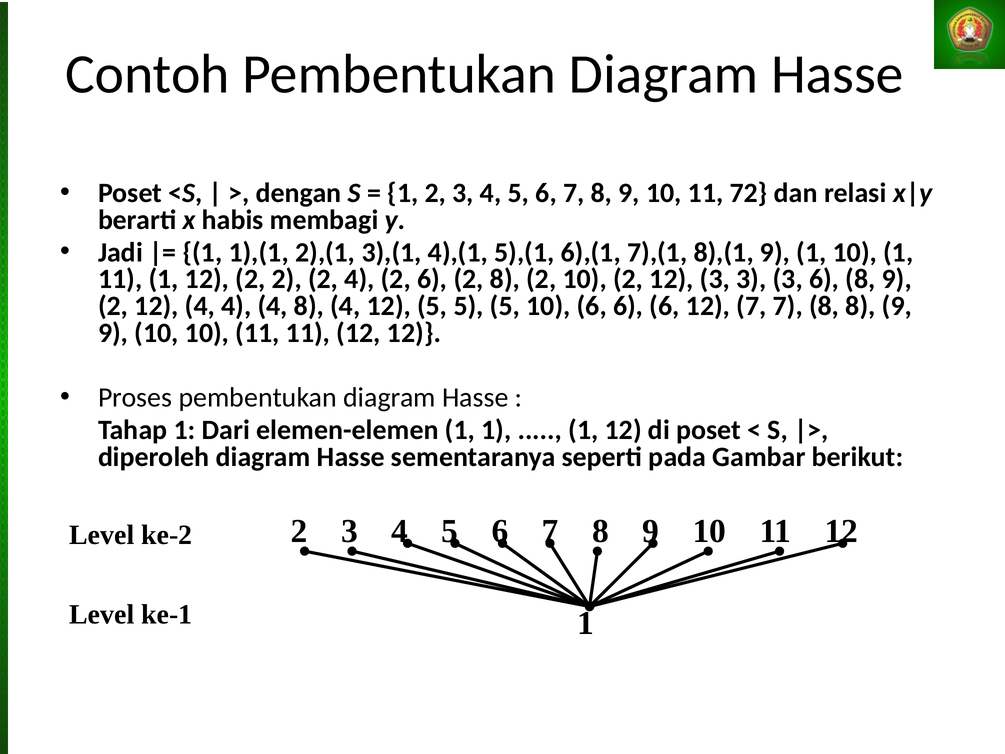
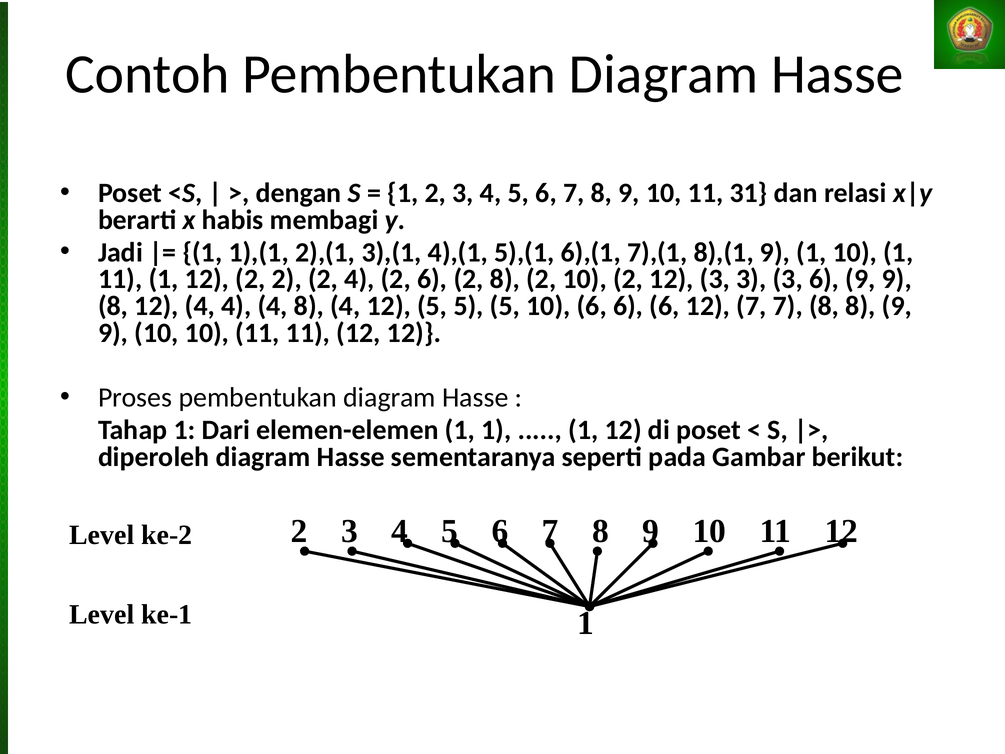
72: 72 -> 31 (749, 193)
6 8: 8 -> 9 (860, 279)
2: 2 -> 8 (113, 306)
